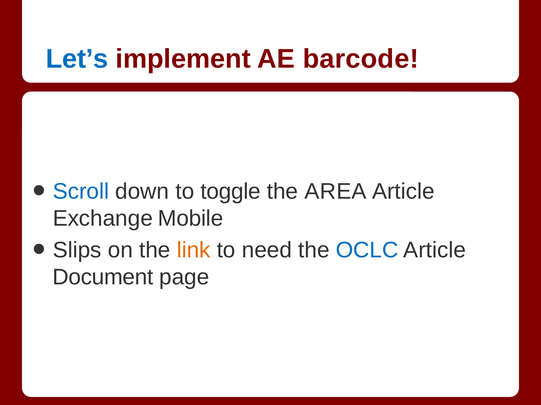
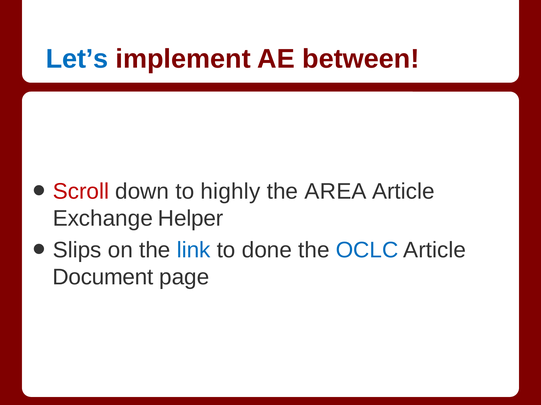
barcode: barcode -> between (361, 59)
Scroll colour: blue -> red (81, 192)
toggle: toggle -> highly (230, 192)
Mobile: Mobile -> Helper (191, 219)
link colour: orange -> blue (194, 250)
need: need -> done (267, 250)
